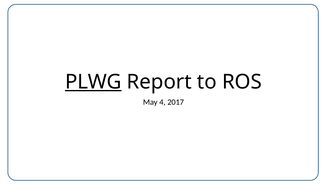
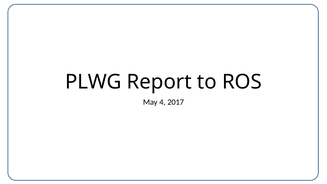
PLWG underline: present -> none (93, 82)
